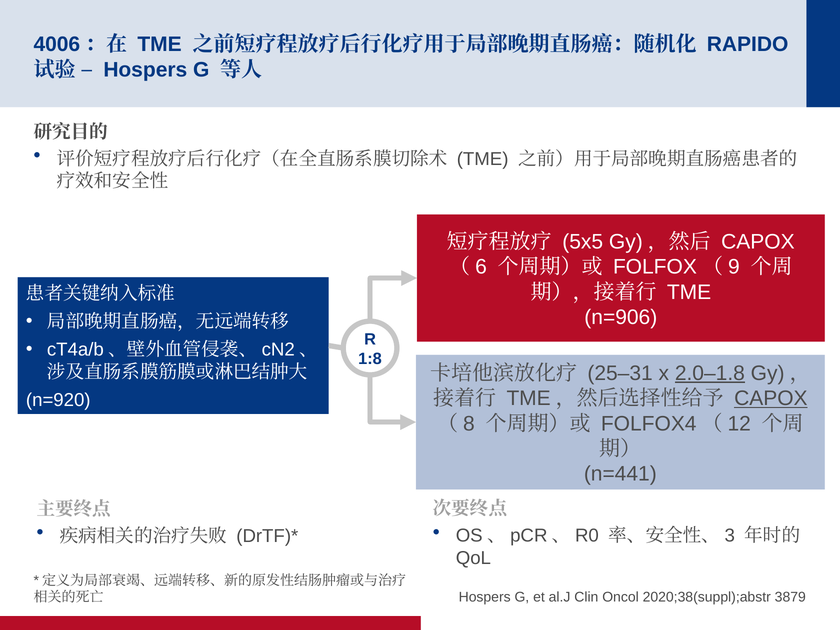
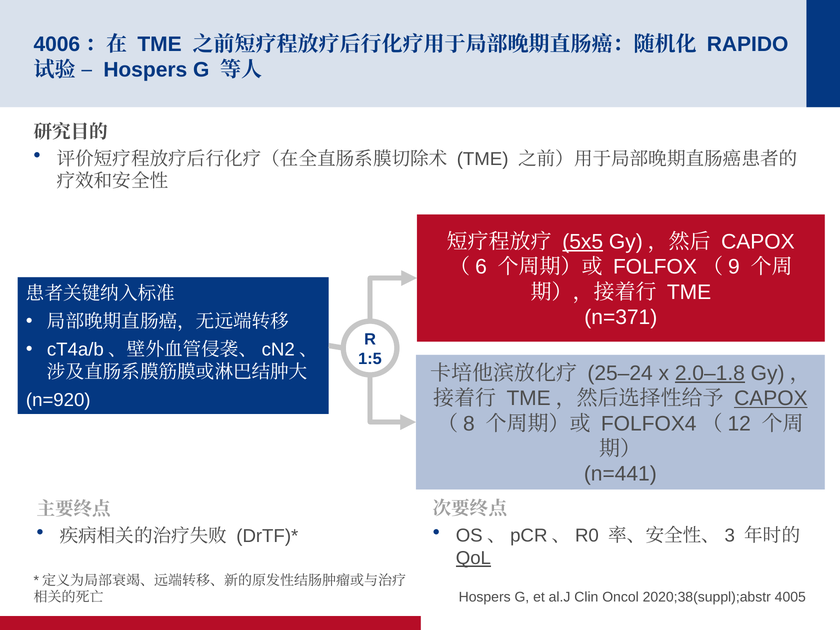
5x5 underline: none -> present (583, 242)
n=906: n=906 -> n=371 (621, 317)
1:8: 1:8 -> 1:5 (370, 359)
25–31: 25–31 -> 25–24 (620, 373)
QoL underline: none -> present (473, 558)
3879: 3879 -> 4005 (790, 597)
